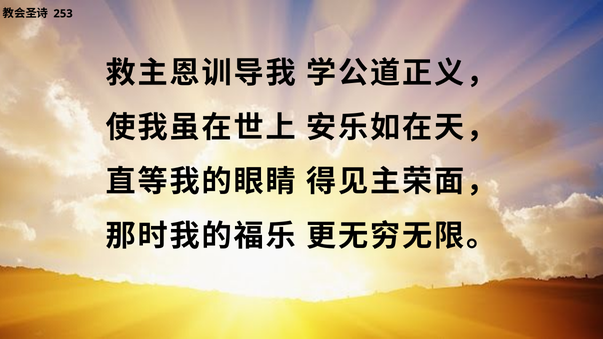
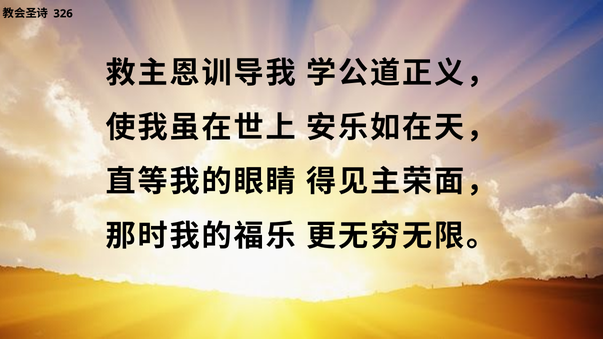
253: 253 -> 326 (63, 14)
